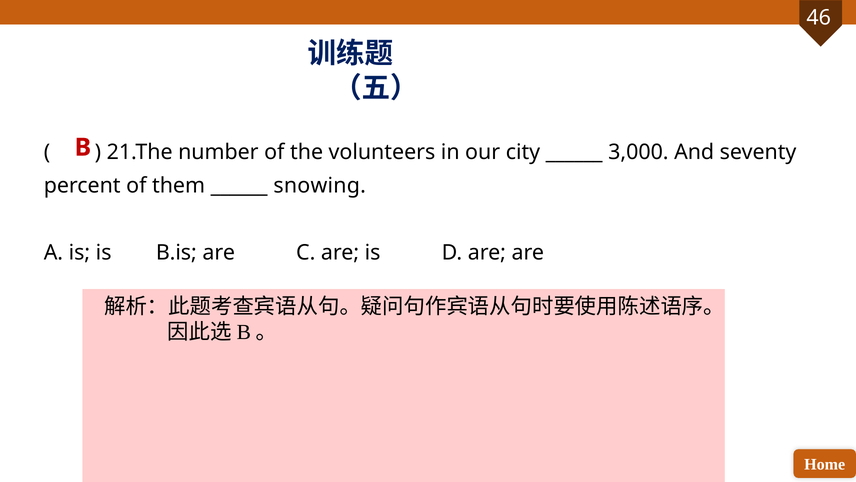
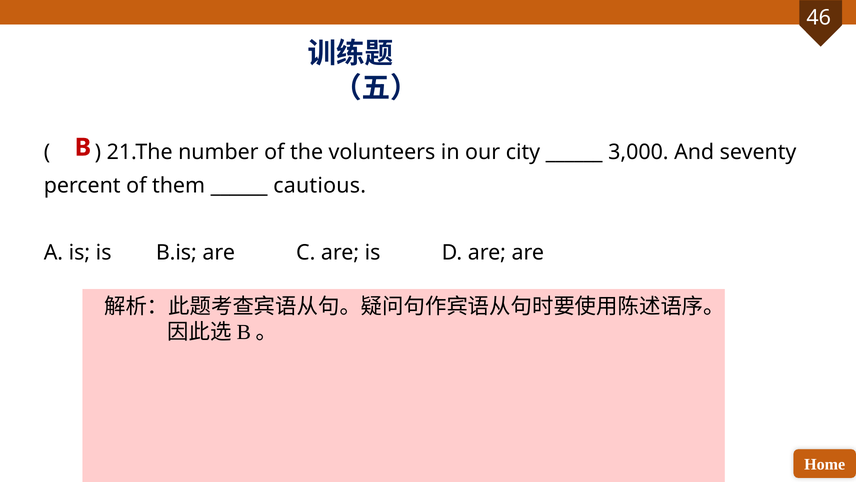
snowing: snowing -> cautious (320, 185)
